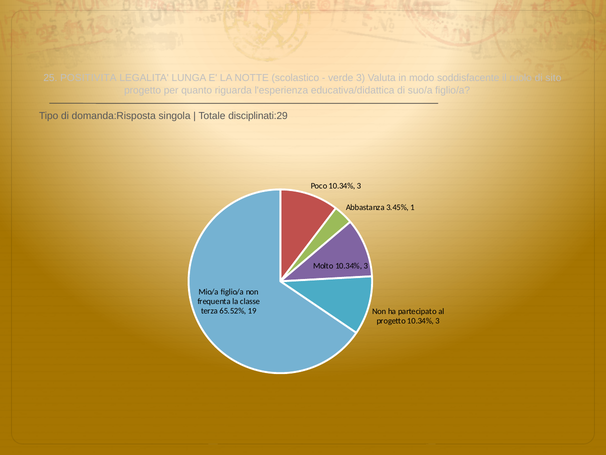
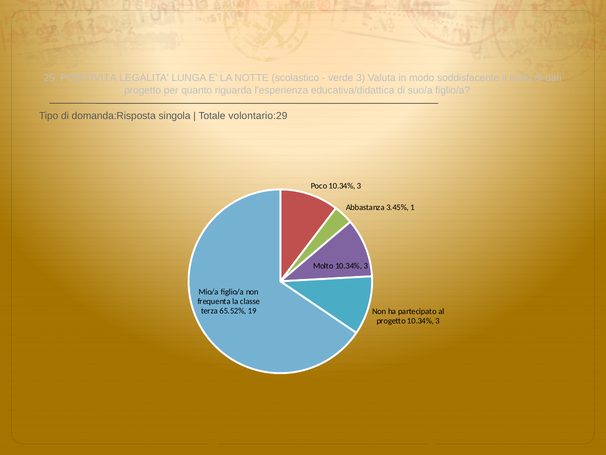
sito: sito -> dati (553, 78)
disciplinati:29: disciplinati:29 -> volontario:29 (258, 116)
